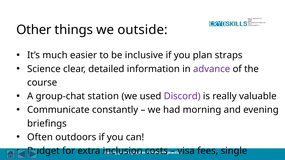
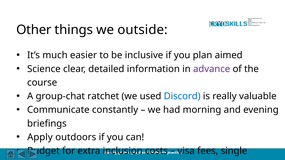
straps: straps -> aimed (229, 55)
station: station -> ratchet (103, 96)
Discord colour: purple -> blue (182, 96)
Often: Often -> Apply (40, 137)
